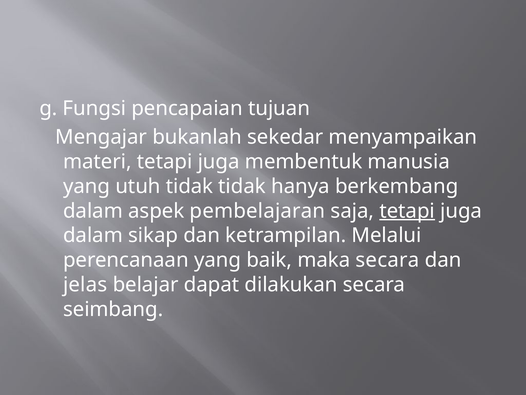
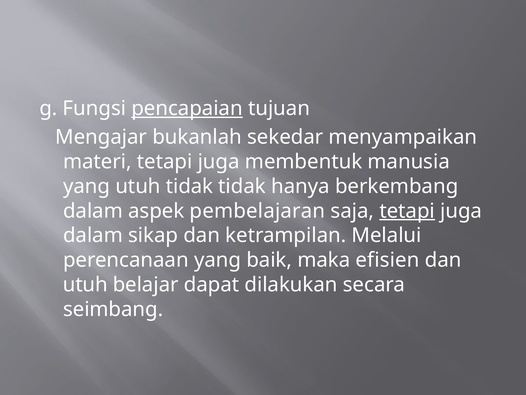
pencapaian underline: none -> present (187, 108)
maka secara: secara -> efisien (387, 260)
jelas: jelas -> utuh (85, 284)
